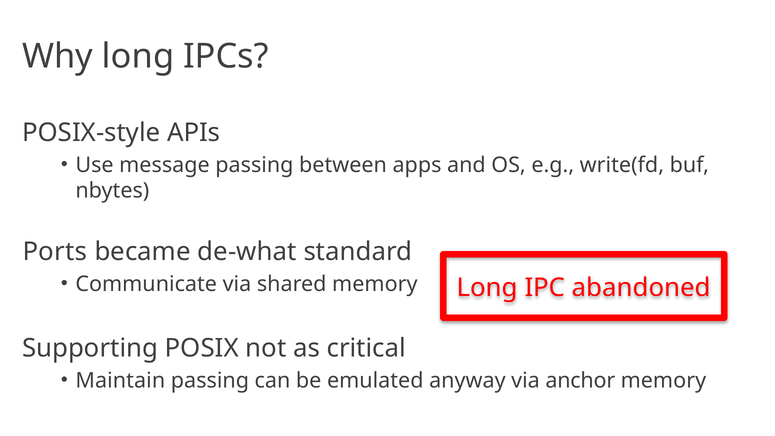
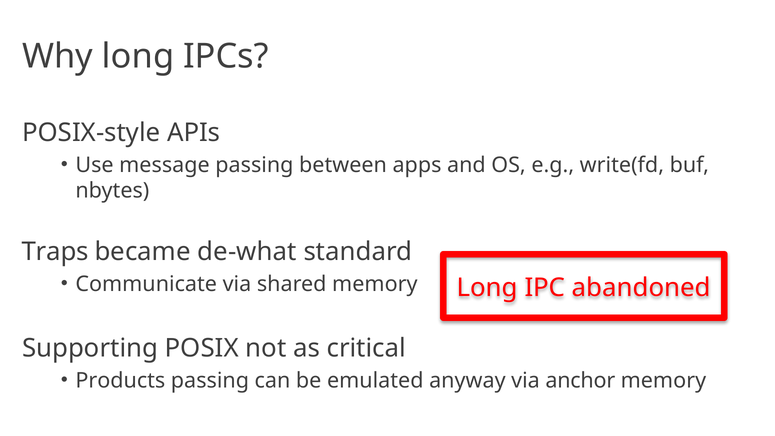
Ports: Ports -> Traps (55, 252)
Maintain: Maintain -> Products (120, 381)
